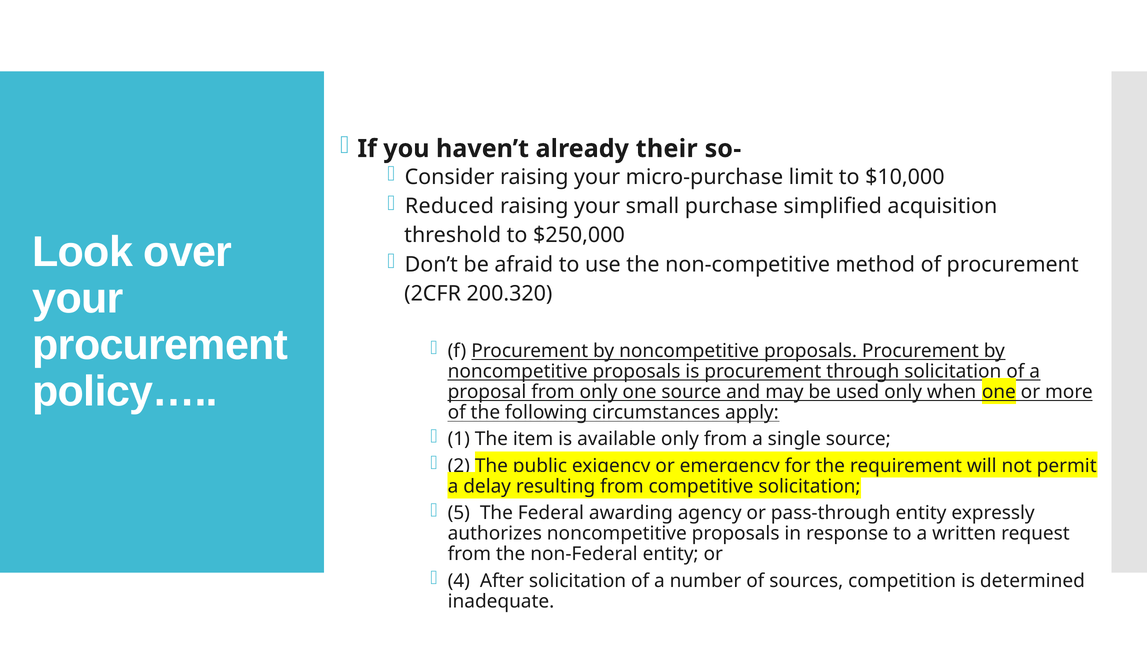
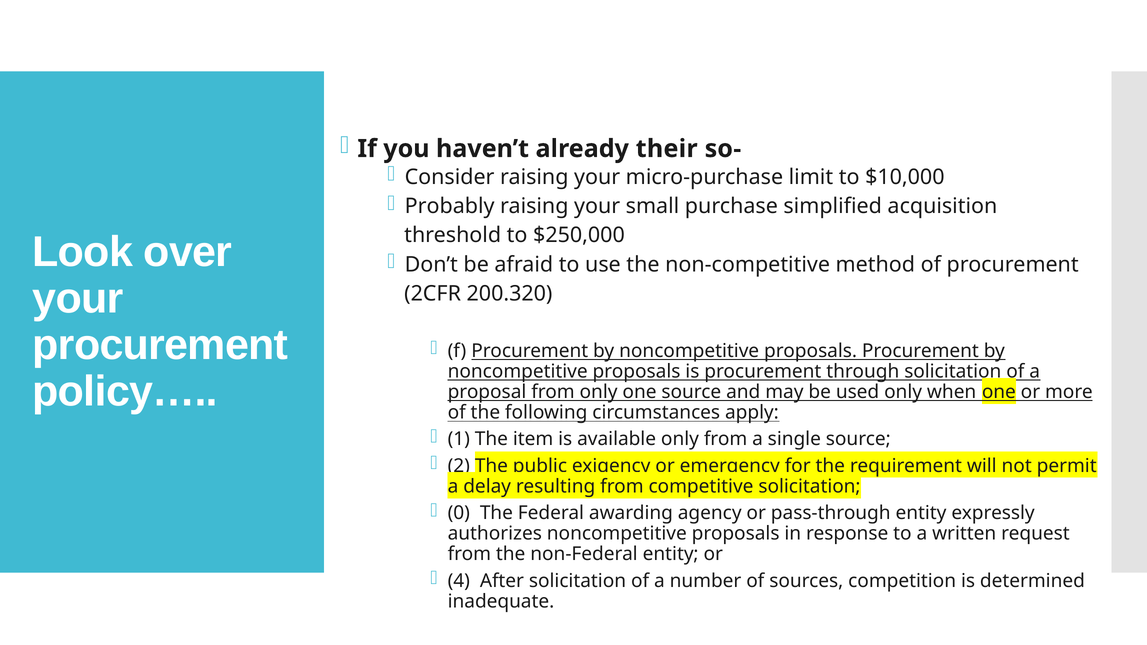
Reduced: Reduced -> Probably (450, 206)
5: 5 -> 0 (459, 513)
